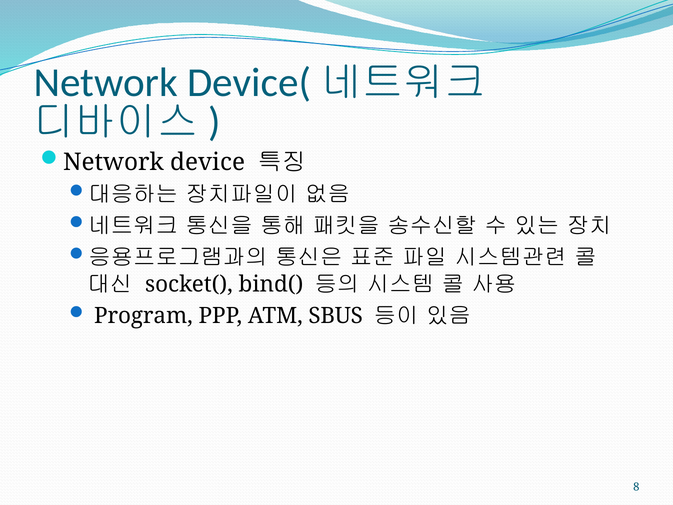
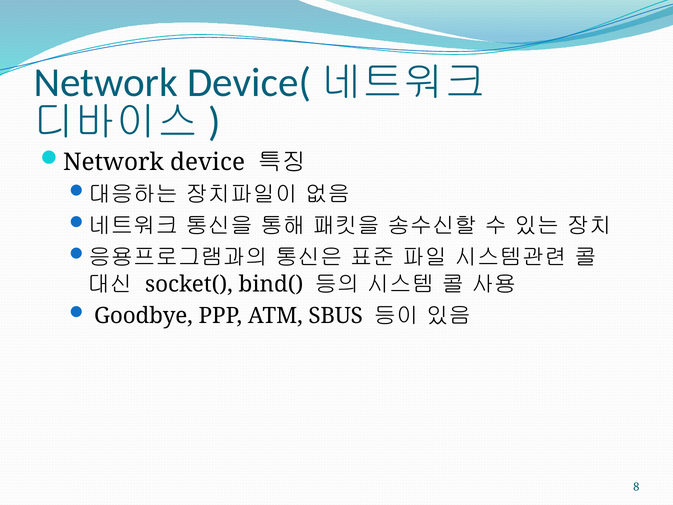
Program: Program -> Goodbye (143, 316)
